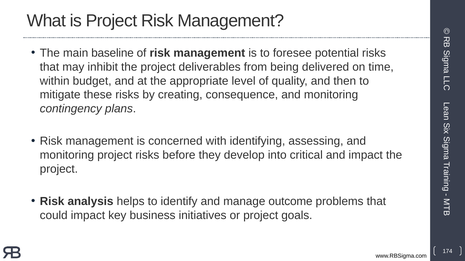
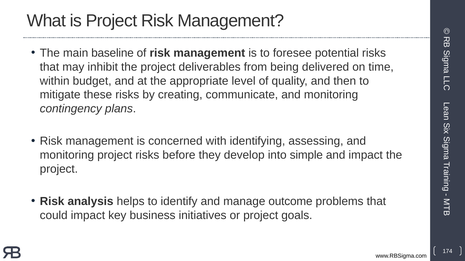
consequence: consequence -> communicate (242, 95)
critical: critical -> simple (306, 155)
